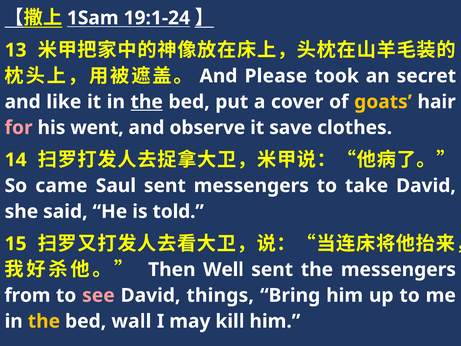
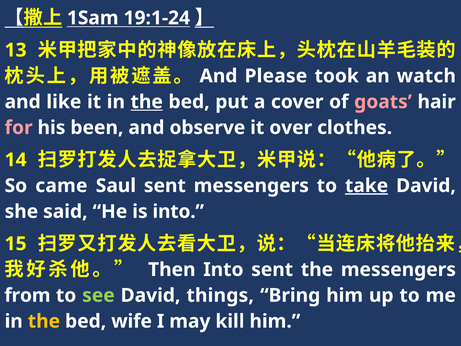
secret: secret -> watch (426, 76)
goats colour: yellow -> pink (383, 102)
went: went -> been (97, 128)
save: save -> over (291, 128)
take underline: none -> present (367, 186)
is told: told -> into (178, 211)
Then Well: Well -> Into (223, 269)
see colour: pink -> light green (98, 295)
wall: wall -> wife (132, 321)
